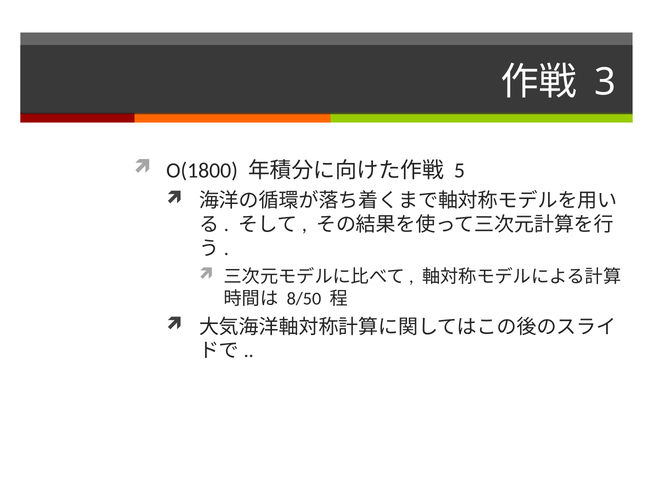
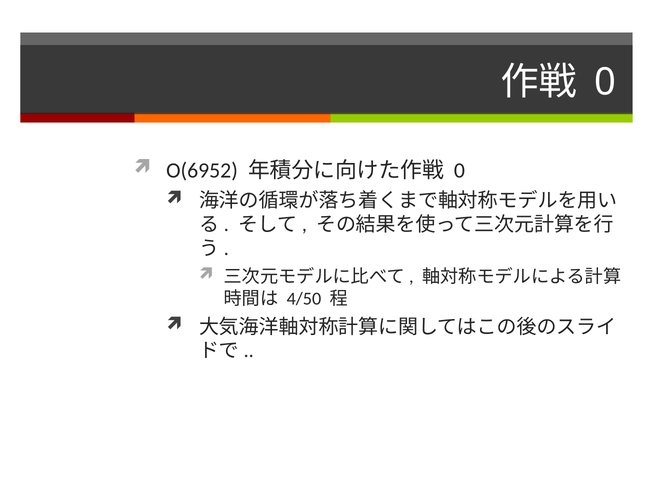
3: 3 -> 0 (605, 82)
O(1800: O(1800 -> O(6952 (202, 170)
5: 5 -> 0 (459, 170)
8/50: 8/50 -> 4/50 (304, 298)
